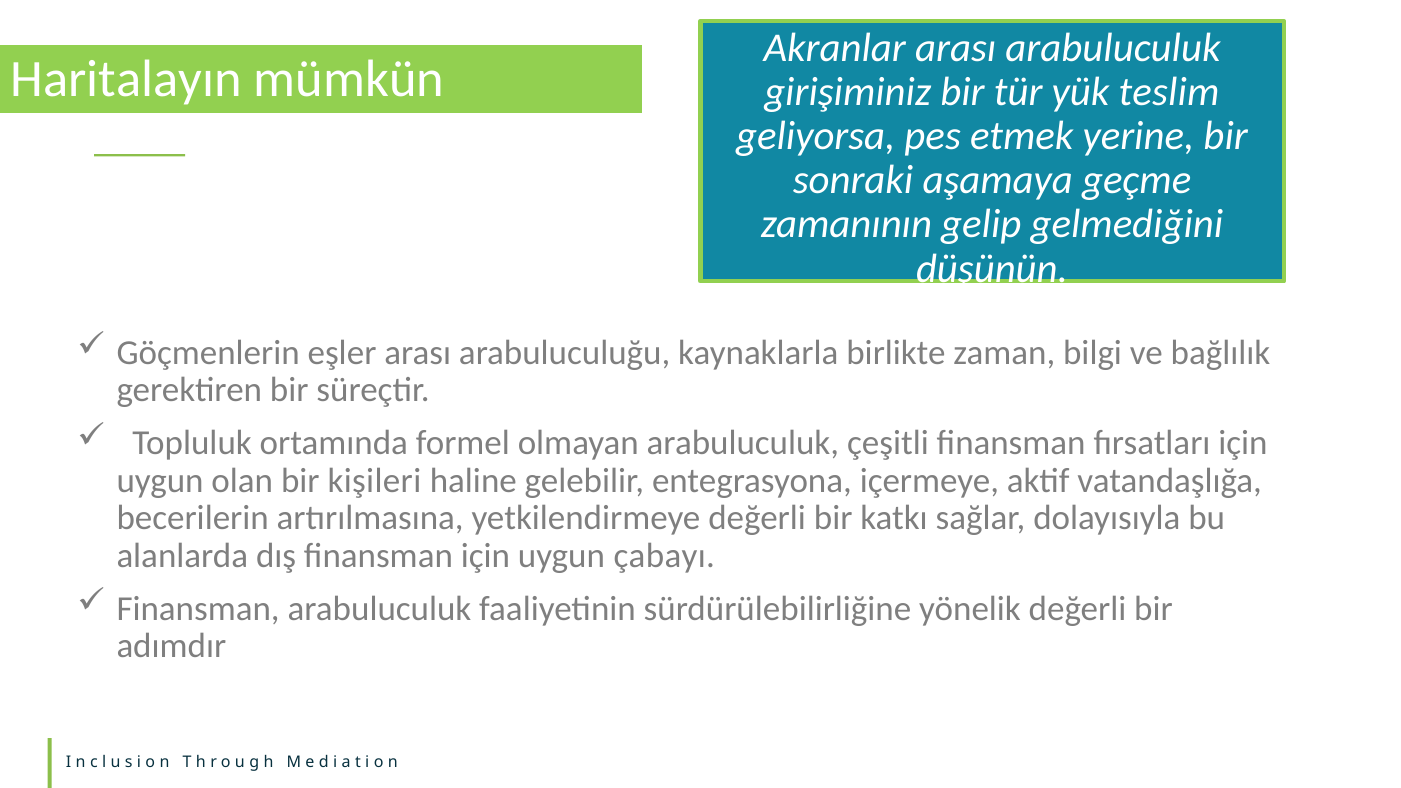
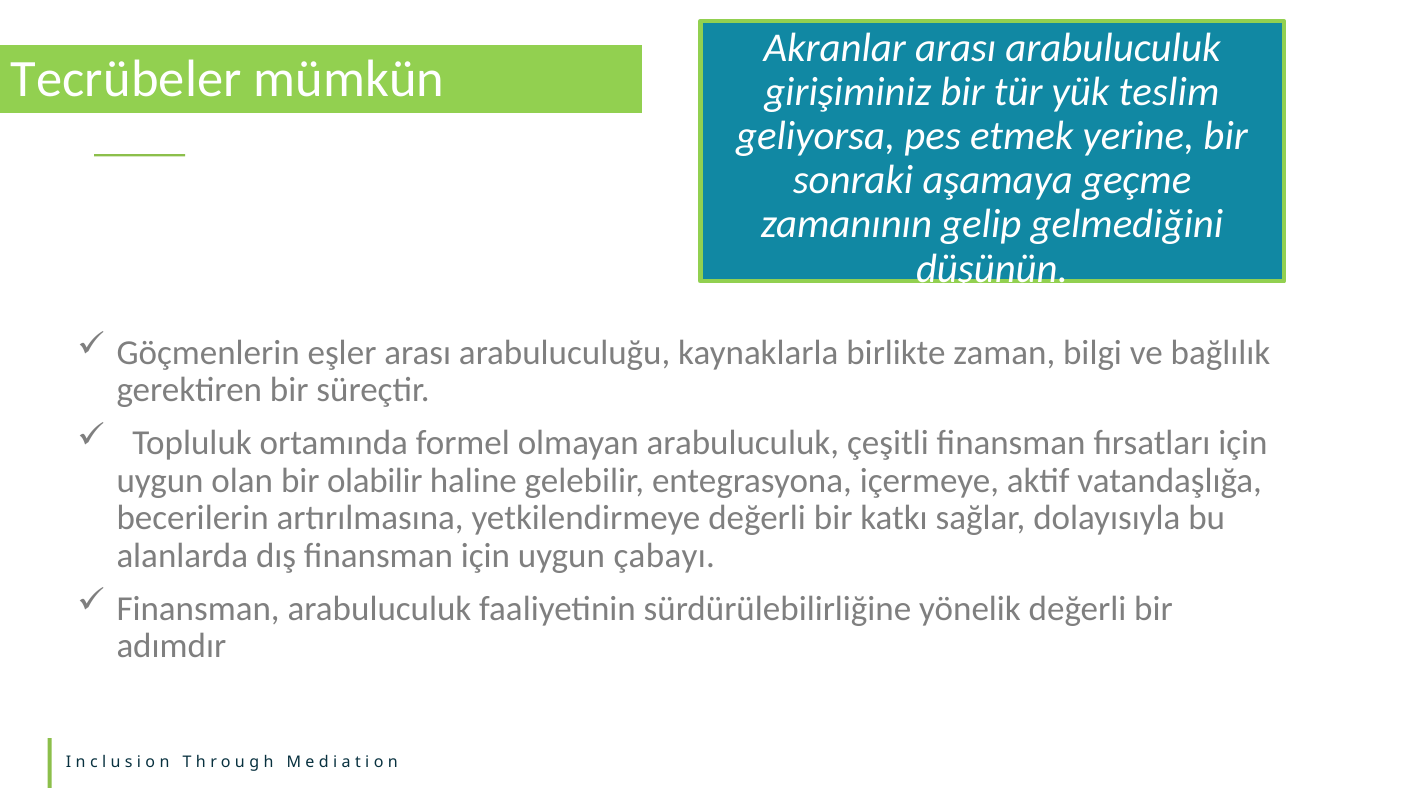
Haritalayın: Haritalayın -> Tecrübeler (126, 79)
kişileri: kişileri -> olabilir (375, 481)
